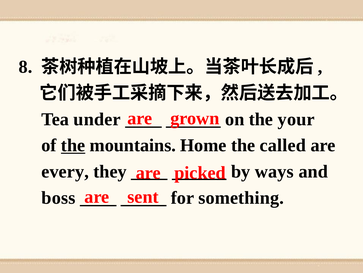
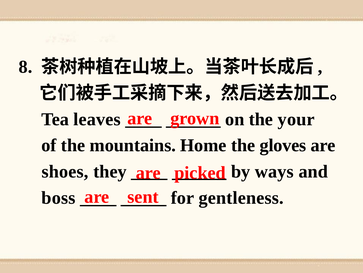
under: under -> leaves (97, 119)
the underline: present -> none (73, 145)
called: called -> gloves (283, 145)
every: every -> shoes (65, 171)
something: something -> gentleness (241, 197)
